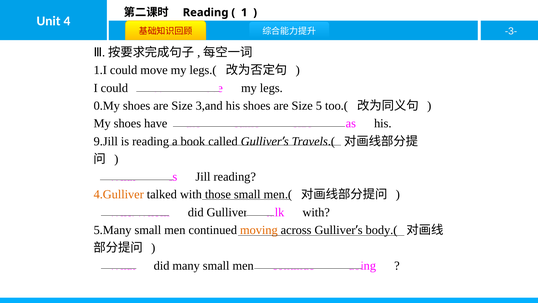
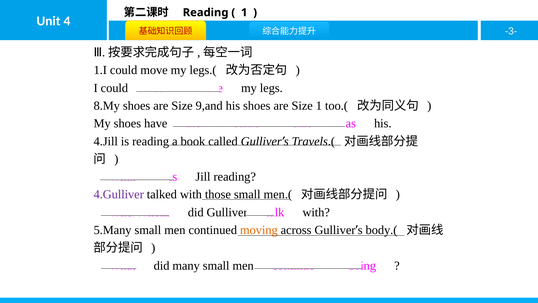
0.My: 0.My -> 8.My (107, 106)
3,and: 3,and -> 9,and (209, 106)
Size 5: 5 -> 1 (319, 106)
9.Jill: 9.Jill -> 4.Jill (106, 141)
4.Gulliver colour: orange -> purple (119, 194)
